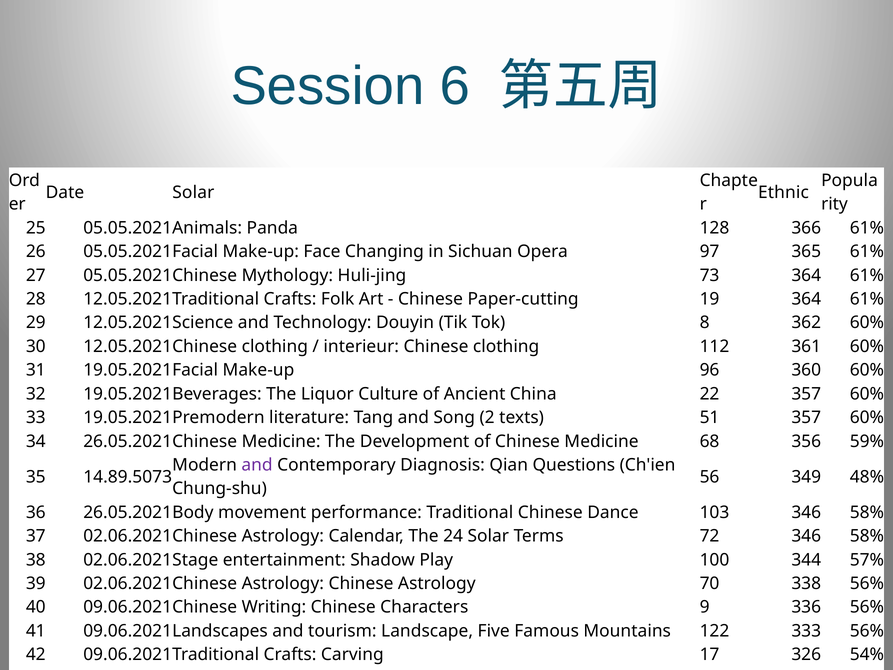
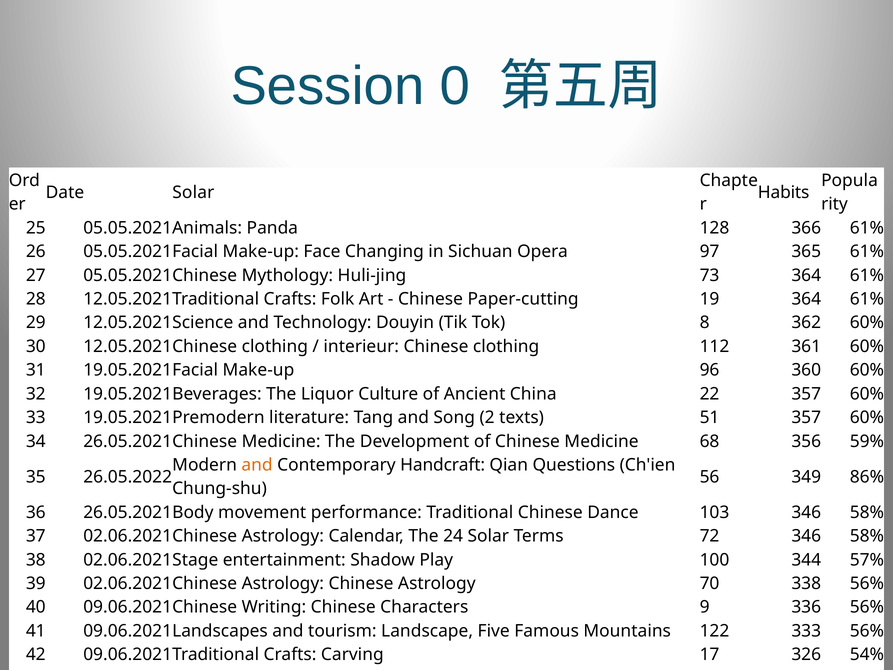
Session 6: 6 -> 0 (455, 86)
Ethnic: Ethnic -> Habits (784, 192)
and colour: purple -> orange (257, 465)
Contemporary Diagnosis: Diagnosis -> Handcraft (443, 465)
14.89.5073: 14.89.5073 -> 26.05.2022 (128, 477)
349 48%: 48% -> 86% (867, 477)
